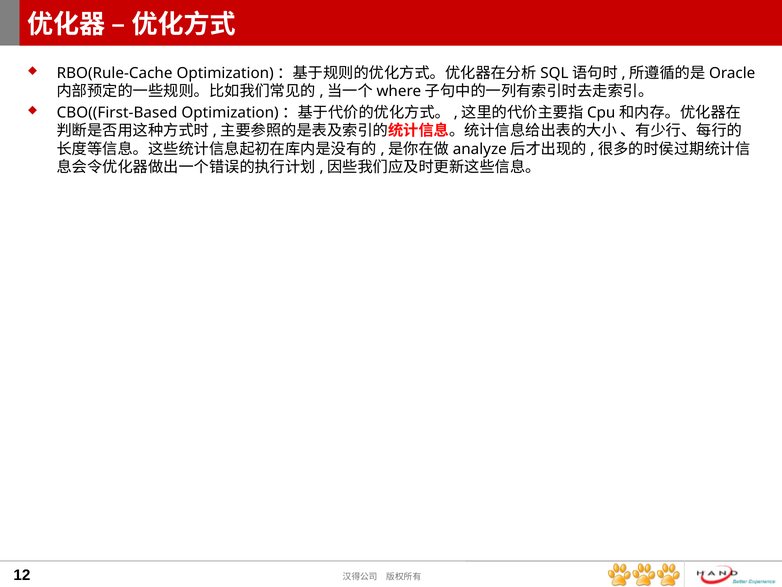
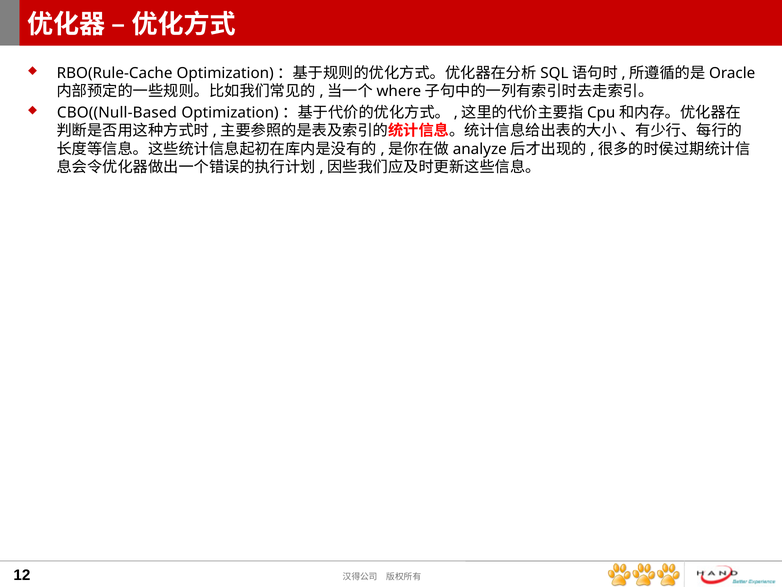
CBO((First-Based: CBO((First-Based -> CBO((Null-Based (117, 113)
